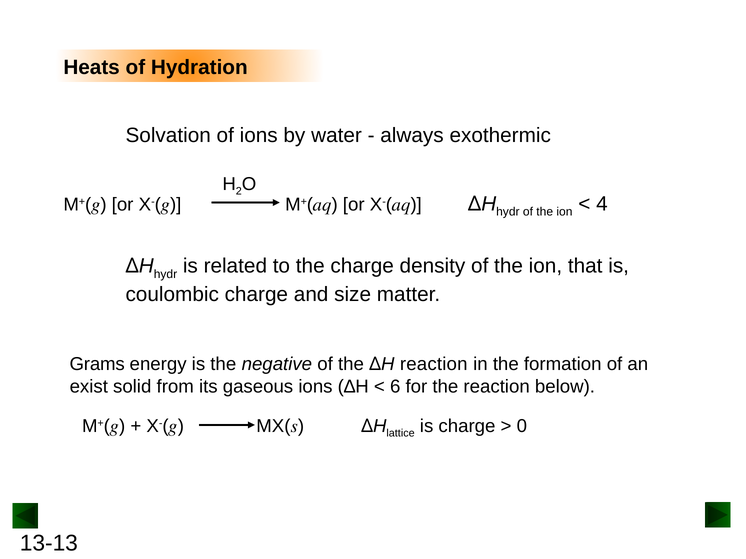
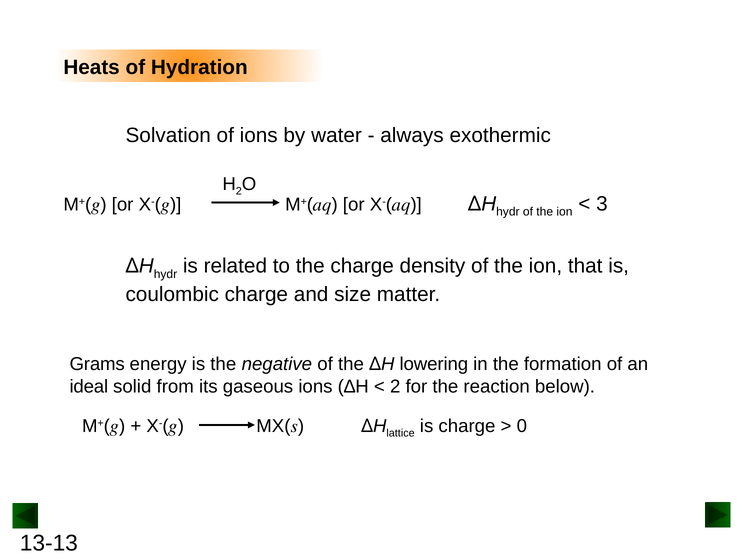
4: 4 -> 3 (602, 204)
reaction: reaction -> lowering (434, 364)
exist: exist -> ideal (89, 387)
6: 6 -> 2 (395, 387)
